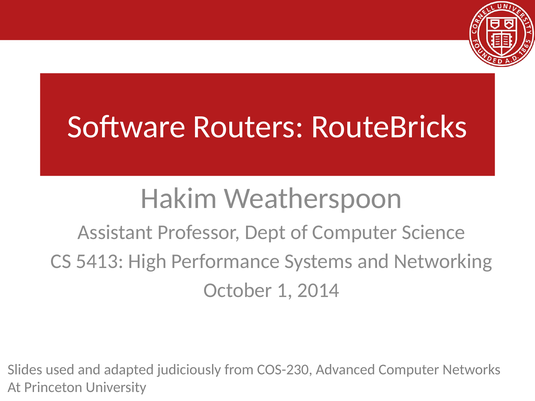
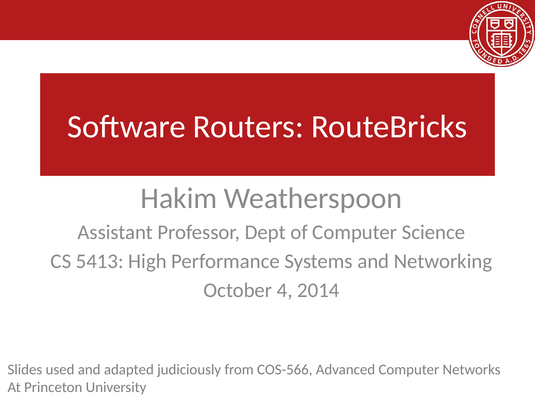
1: 1 -> 4 (285, 291)
COS-230: COS-230 -> COS-566 (285, 370)
